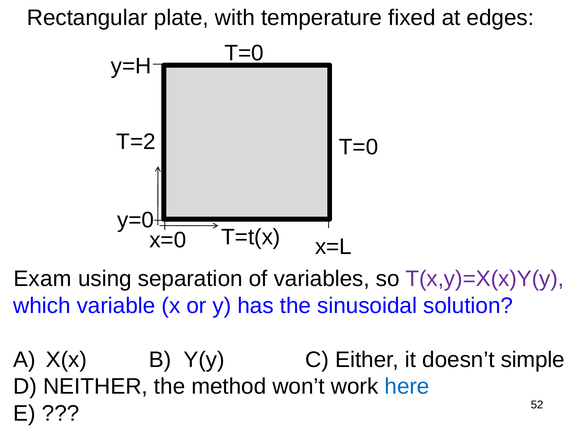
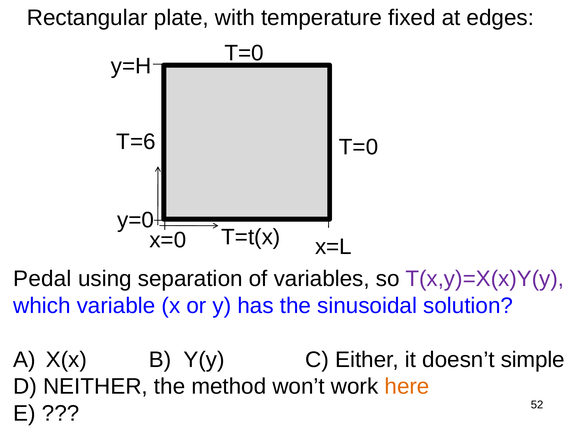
T=2: T=2 -> T=6 (136, 142)
Exam: Exam -> Pedal (42, 279)
here colour: blue -> orange (407, 387)
